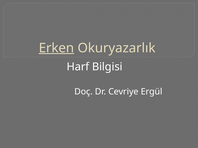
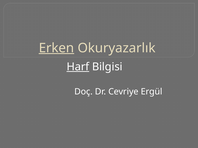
Harf underline: none -> present (78, 67)
